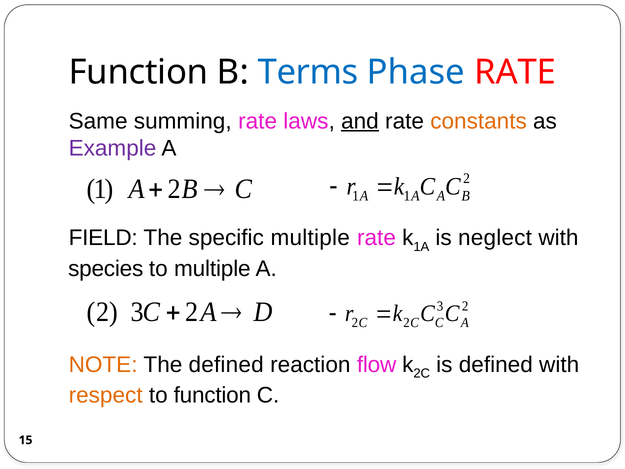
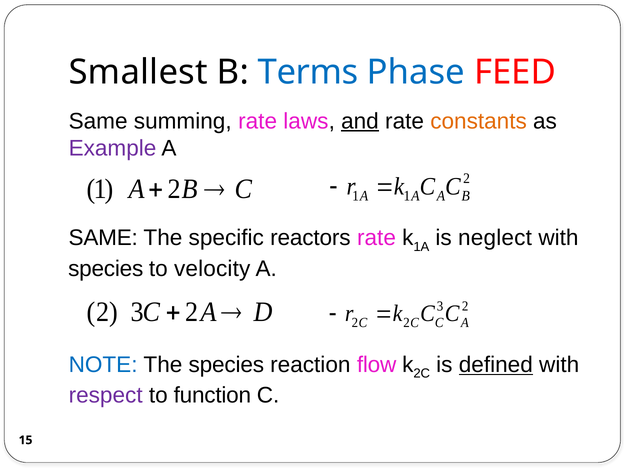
Function: Function -> Smallest (138, 72)
Phase RATE: RATE -> FEED (515, 72)
FIELD: FIELD -> SAME (103, 238)
specific multiple: multiple -> reactors (310, 238)
to multiple: multiple -> velocity (212, 269)
NOTE colour: orange -> blue (103, 365)
The defined: defined -> species (226, 365)
defined underline: none -> present (496, 365)
respect colour: orange -> purple (106, 395)
